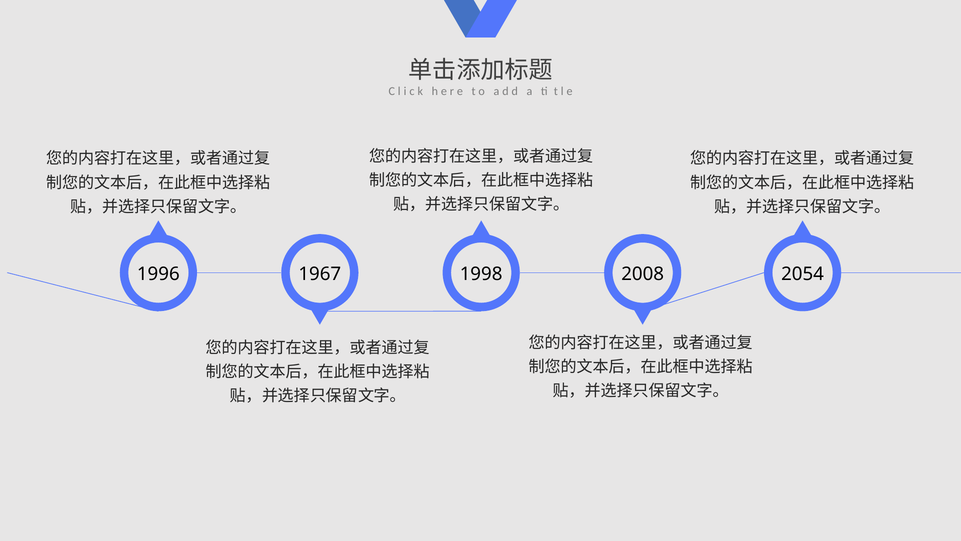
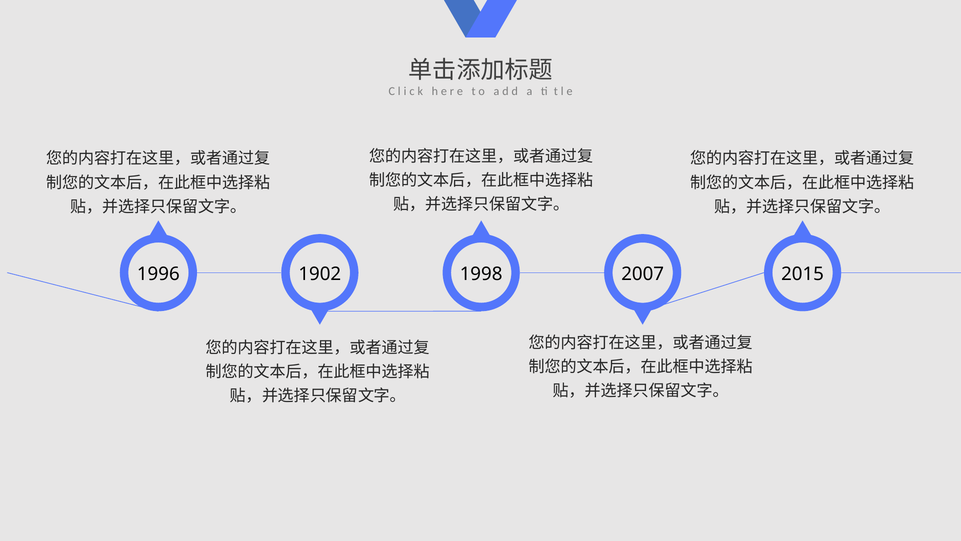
1967: 1967 -> 1902 (320, 274)
2008: 2008 -> 2007 (643, 274)
2054: 2054 -> 2015 (803, 274)
